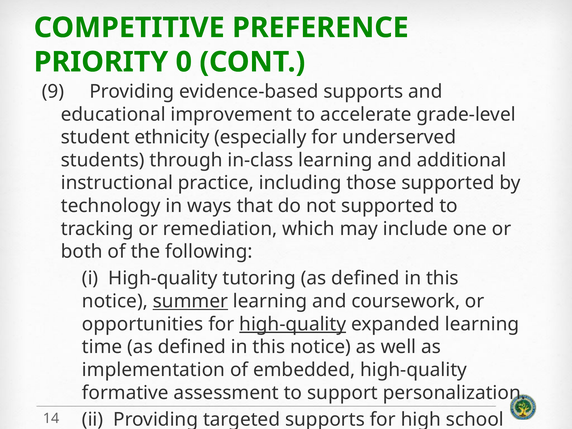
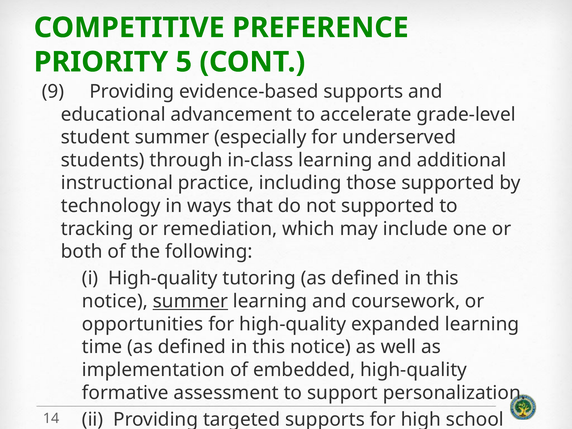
0: 0 -> 5 (184, 62)
improvement: improvement -> advancement (231, 114)
student ethnicity: ethnicity -> summer (172, 137)
high-quality underline: present -> none (293, 324)
